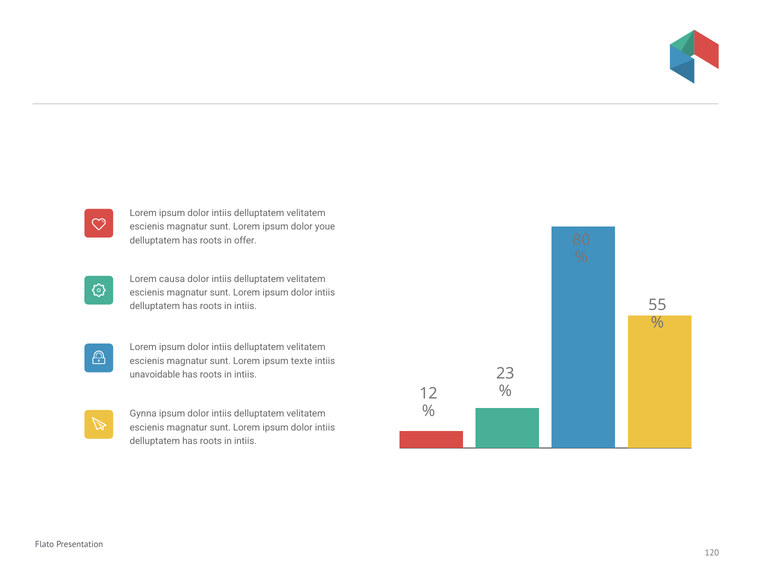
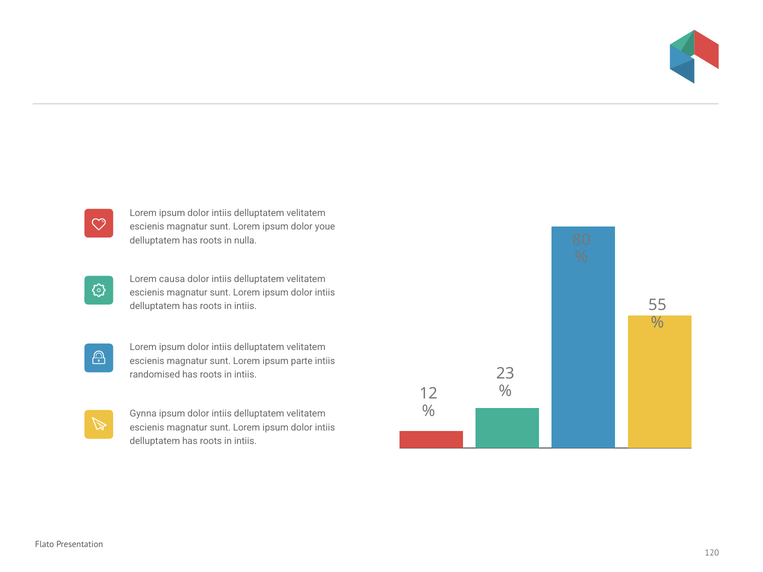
offer: offer -> nulla (245, 241)
texte: texte -> parte (302, 361)
unavoidable: unavoidable -> randomised (155, 375)
